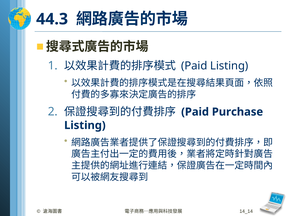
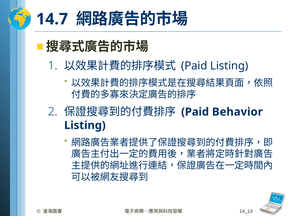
44.3: 44.3 -> 14.7 (52, 19)
Purchase: Purchase -> Behavior (237, 112)
